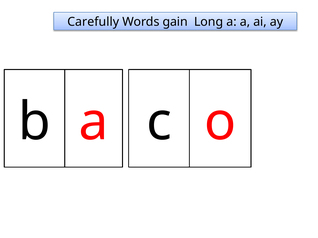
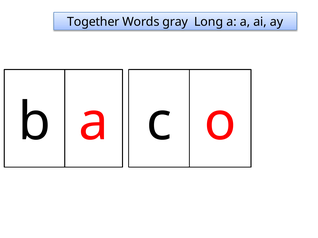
Carefully: Carefully -> Together (93, 22)
gain: gain -> gray (175, 22)
